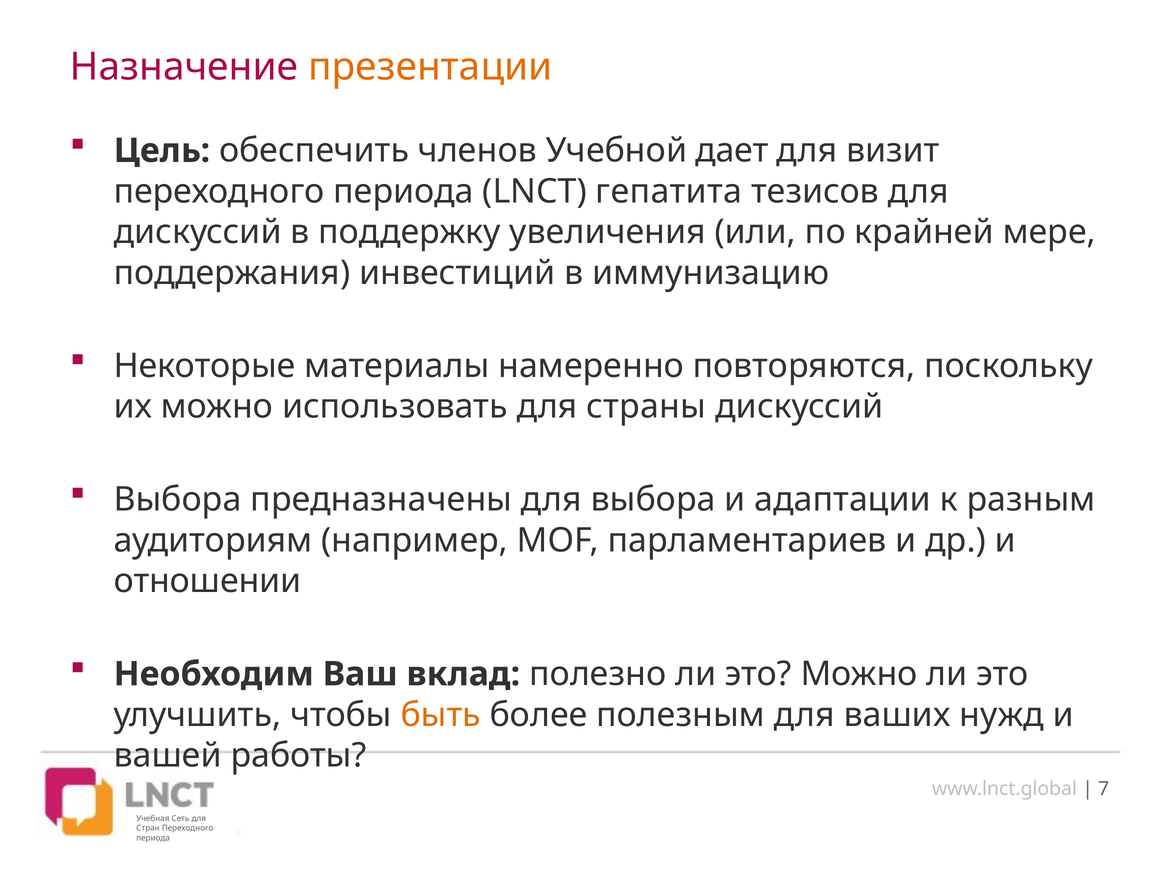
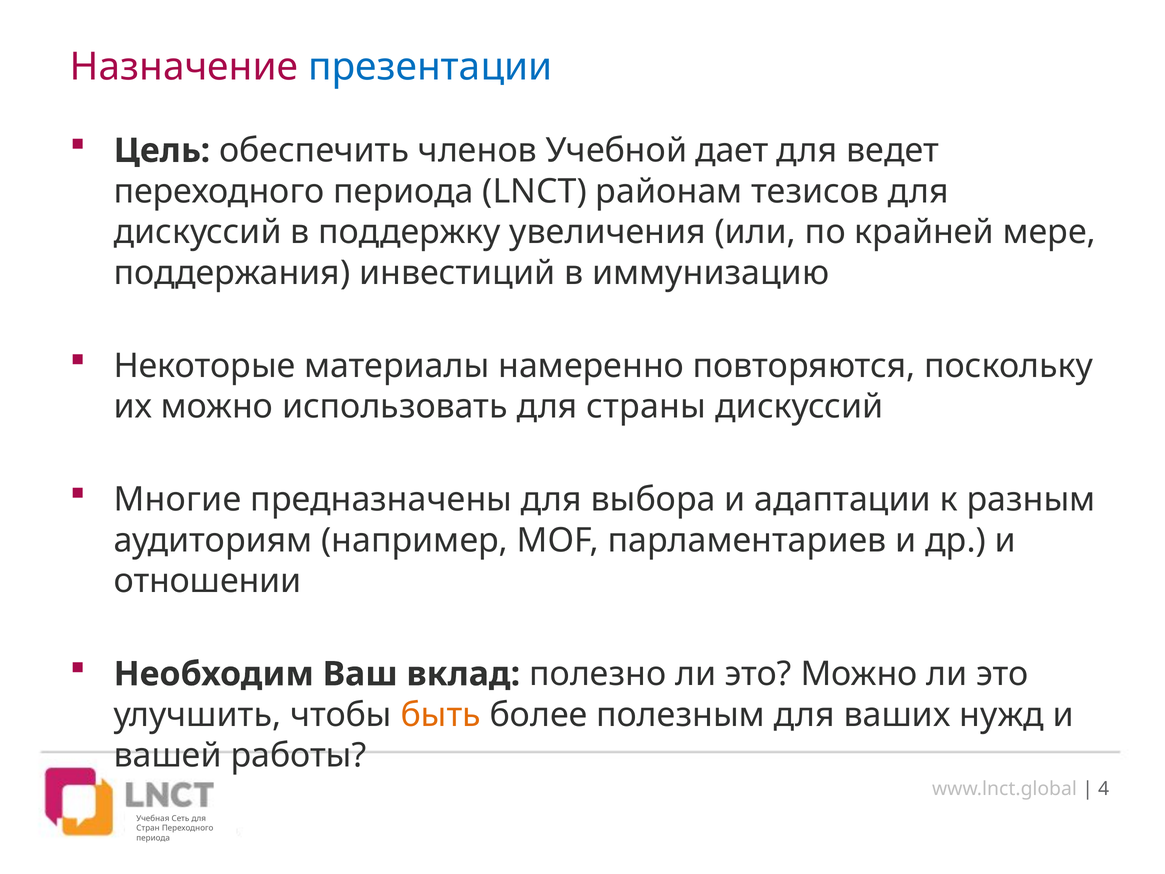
презентации colour: orange -> blue (430, 67)
визит: визит -> ведет (893, 151)
гепатита: гепатита -> районам (669, 191)
Выбора: Выбора -> Многие (177, 500)
7: 7 -> 4 (1104, 789)
